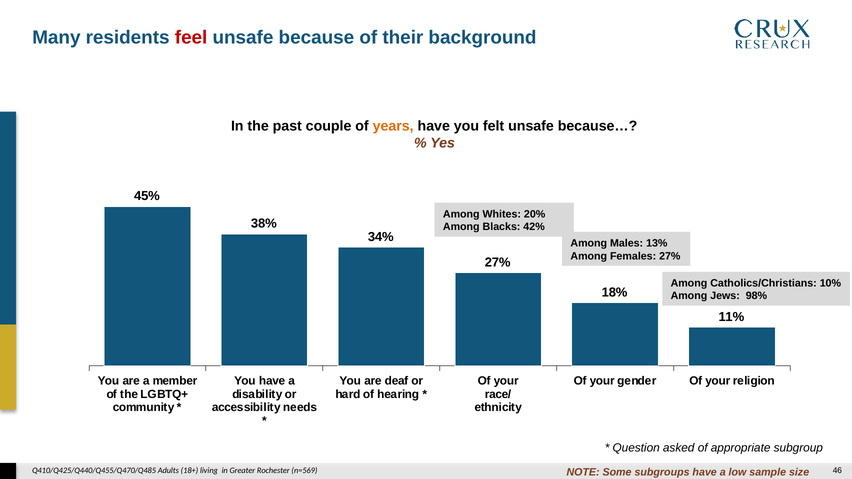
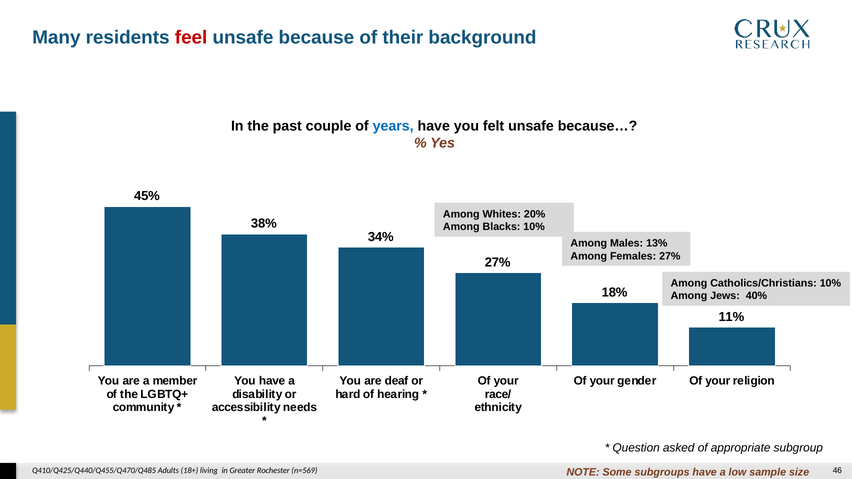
years colour: orange -> blue (393, 126)
Blacks 42%: 42% -> 10% (534, 227)
98%: 98% -> 40% (756, 296)
